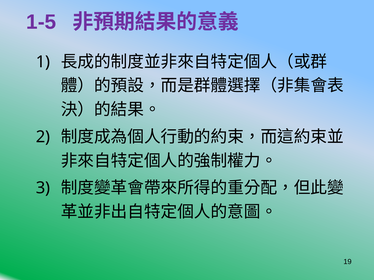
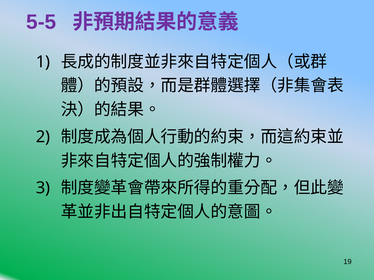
1-5: 1-5 -> 5-5 (41, 22)
